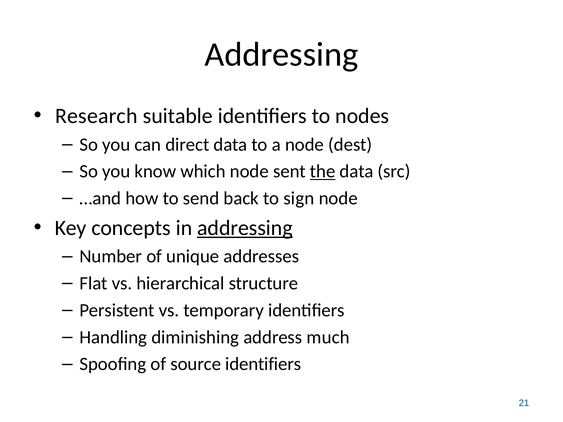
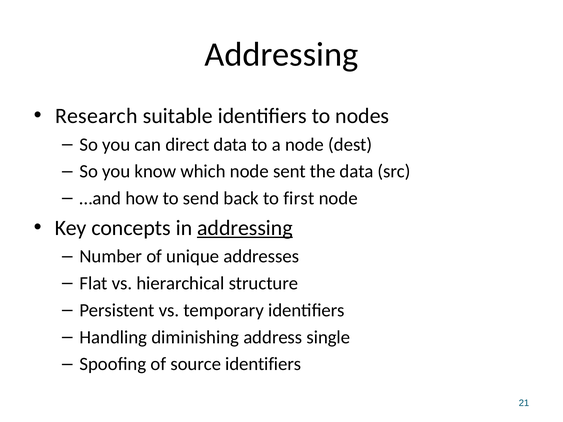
the underline: present -> none (323, 172)
sign: sign -> first (299, 198)
much: much -> single (328, 337)
